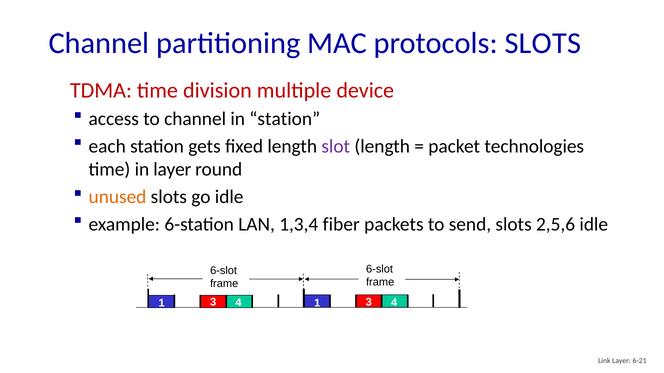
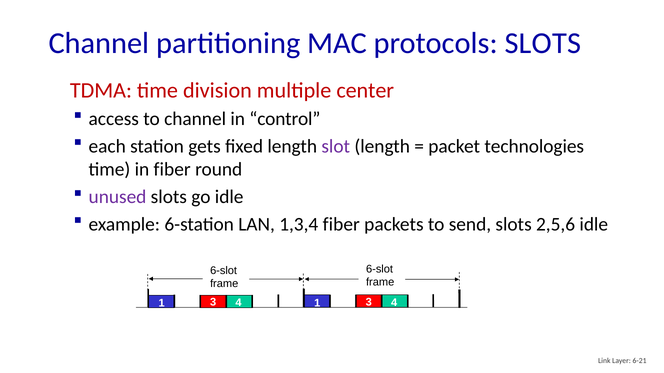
device: device -> center (365, 91)
in station: station -> control (285, 119)
in layer: layer -> fiber (172, 170)
unused colour: orange -> purple (118, 197)
